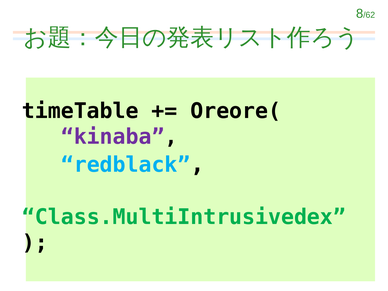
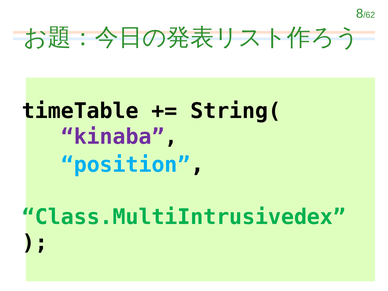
Oreore(: Oreore( -> String( (236, 111)
redblack: redblack -> position (126, 165)
